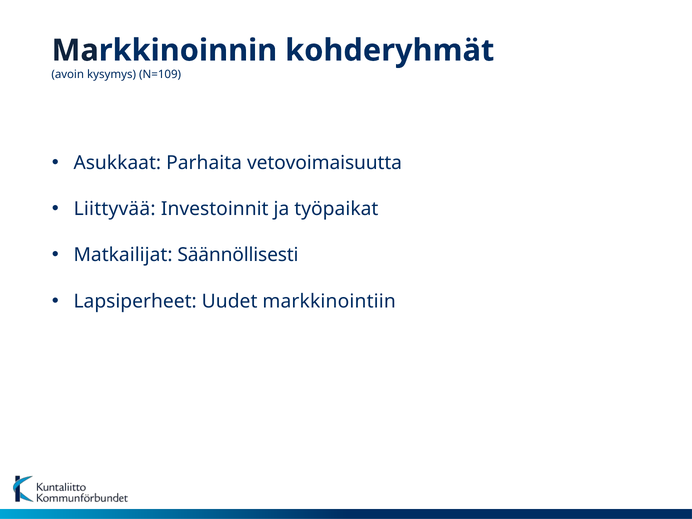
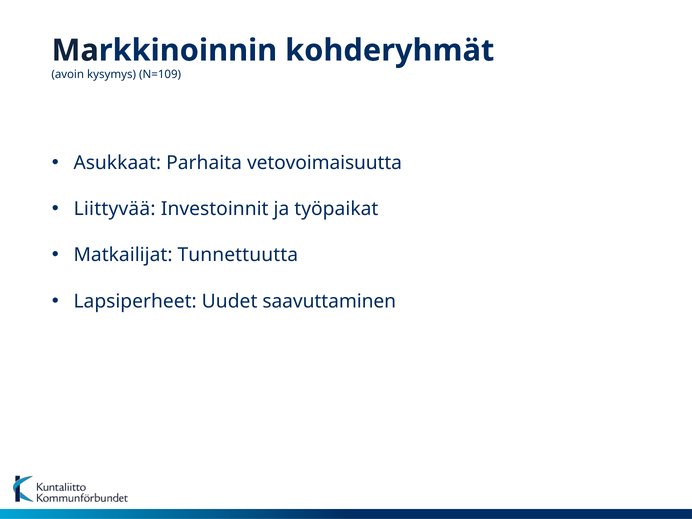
Säännöllisesti: Säännöllisesti -> Tunnettuutta (238, 255)
markkinointiin: markkinointiin -> saavuttaminen (329, 301)
